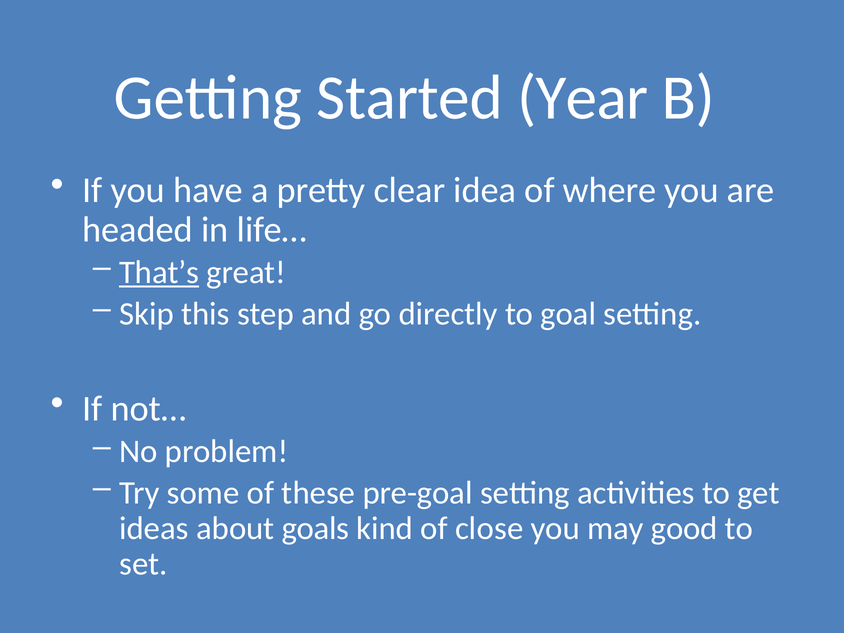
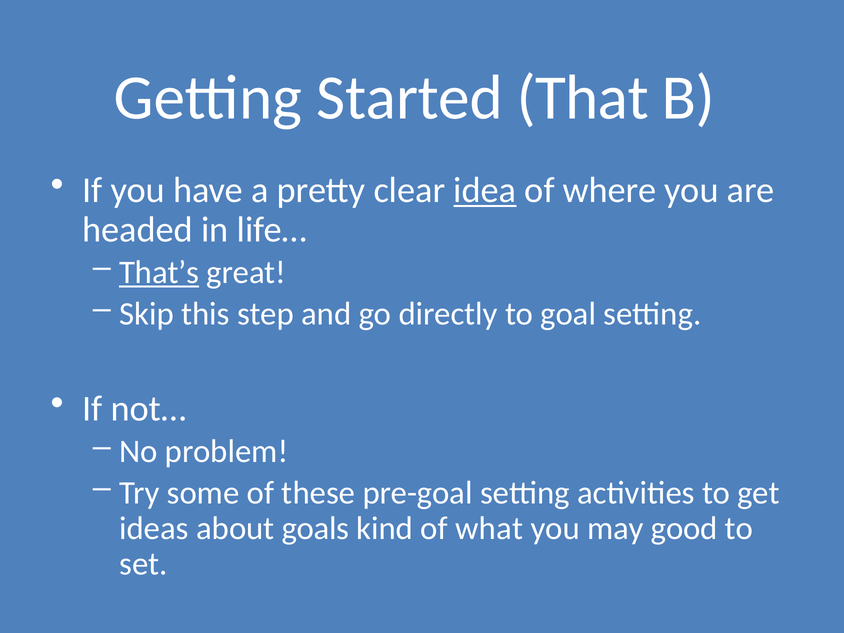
Year: Year -> That (583, 98)
idea underline: none -> present (485, 190)
close: close -> what (489, 528)
